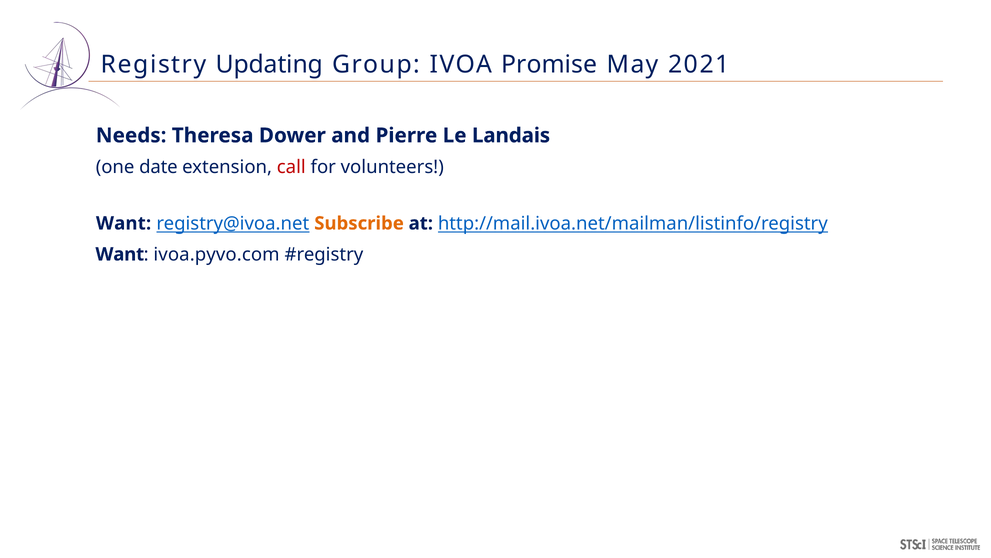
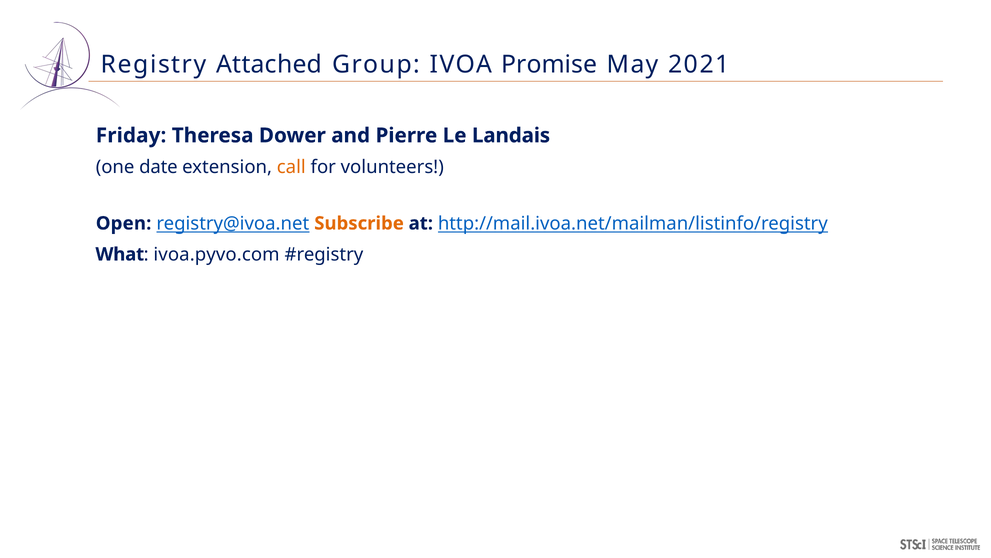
Updating: Updating -> Attached (269, 64)
Needs: Needs -> Friday (131, 135)
call colour: red -> orange (291, 167)
Want: Want -> Open (124, 223)
Want: Want -> What (120, 254)
